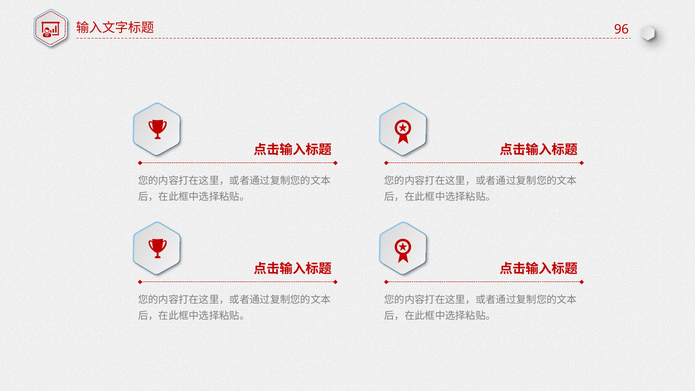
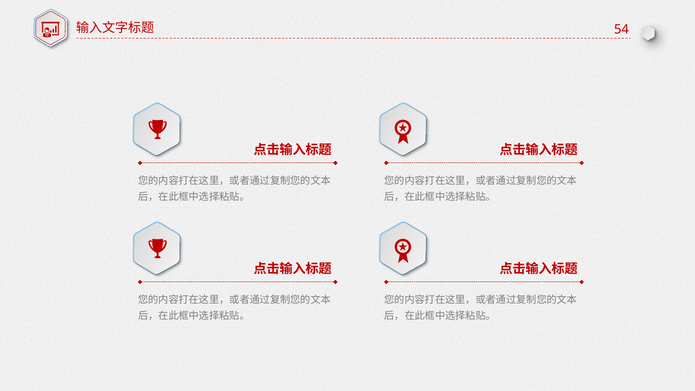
96: 96 -> 54 (621, 30)
